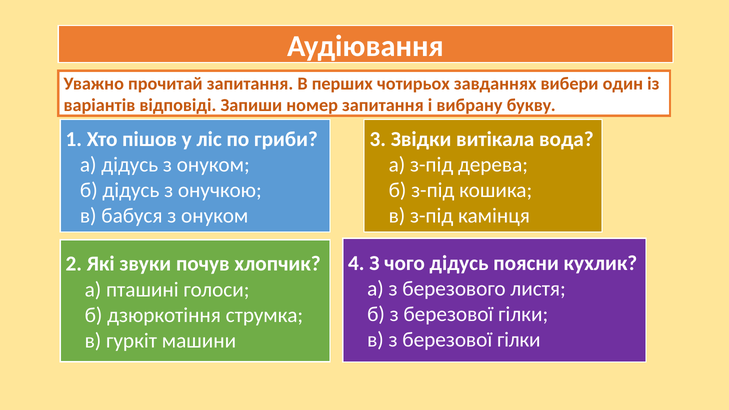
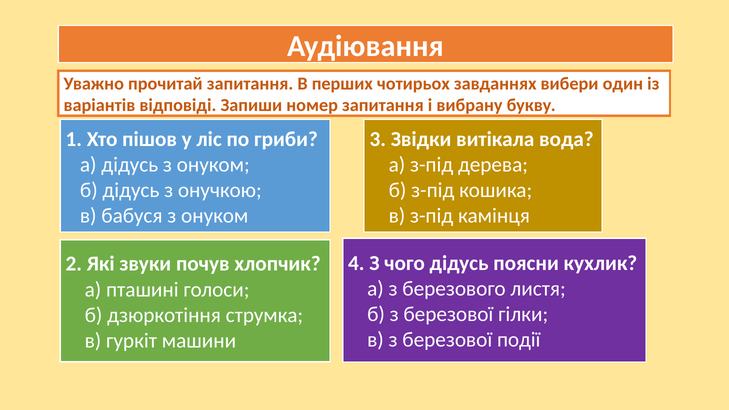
в з березової гілки: гілки -> події (519, 340)
